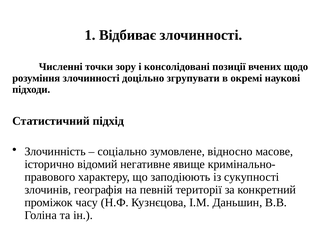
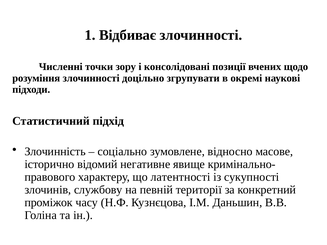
заподіюють: заподіюють -> латентності (180, 177)
географія: географія -> службову (98, 190)
